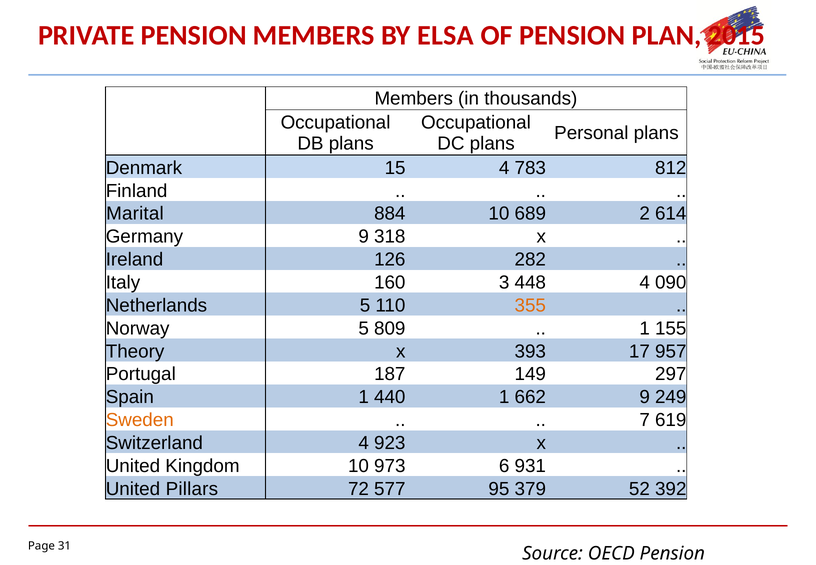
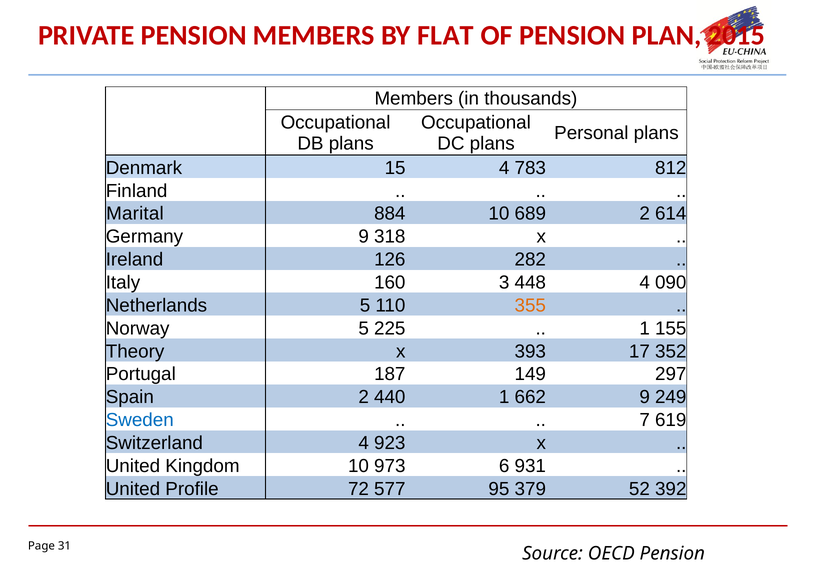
ELSA: ELSA -> FLAT (446, 35)
809: 809 -> 225 (390, 328)
957: 957 -> 352 (671, 351)
Spain 1: 1 -> 2 (364, 397)
Sweden colour: orange -> blue (140, 420)
Pillars: Pillars -> Profile (192, 489)
